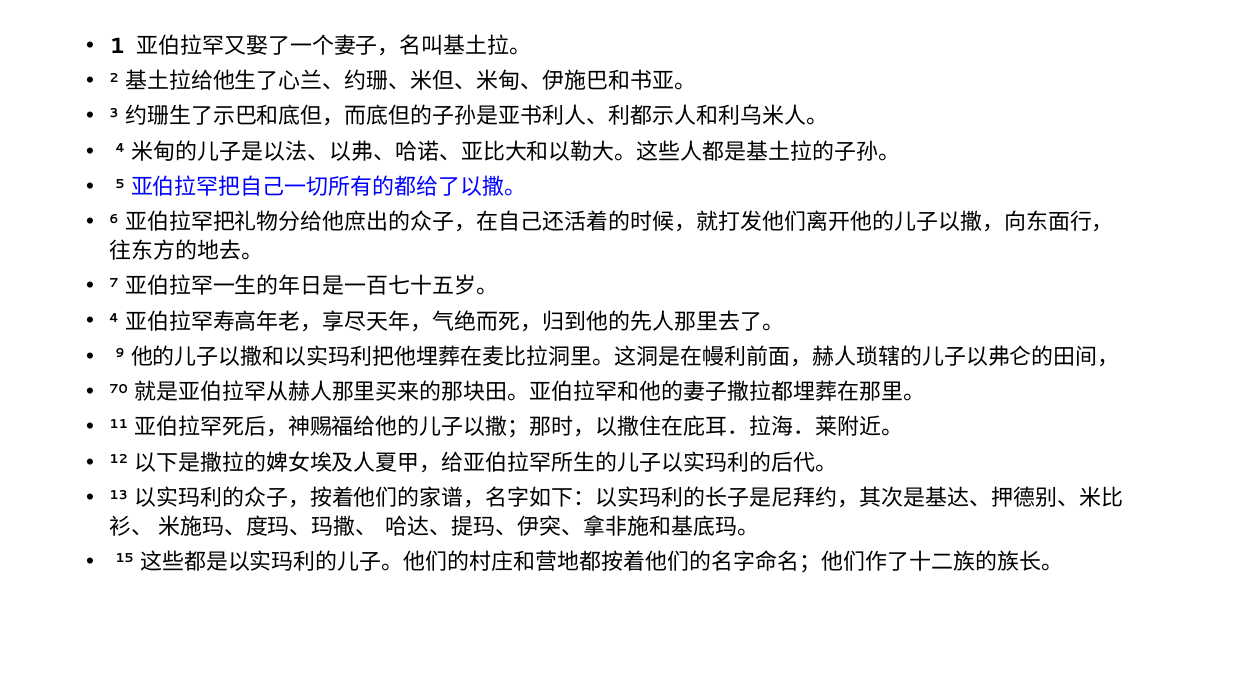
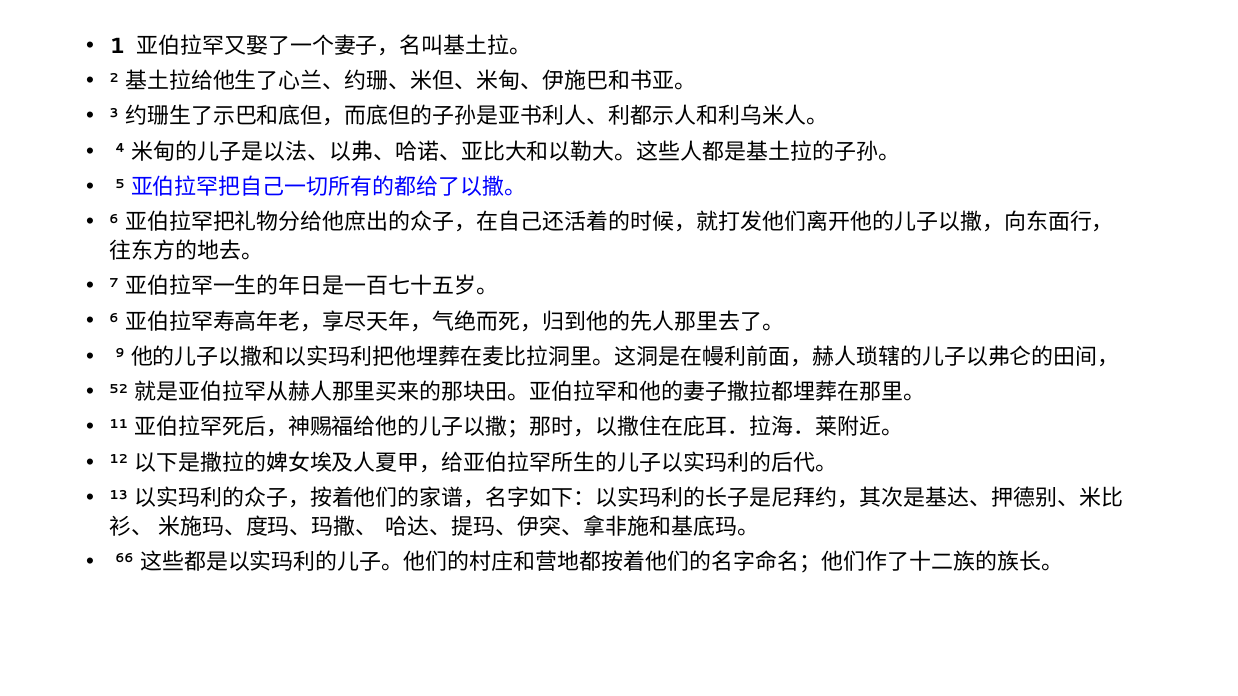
4: 4 -> 6 (114, 318)
70: 70 -> 52 (119, 389)
15: 15 -> 66 (124, 559)
